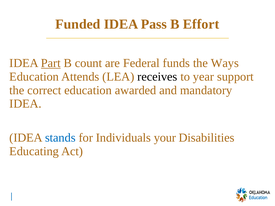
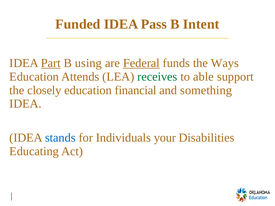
Effort: Effort -> Intent (201, 24)
count: count -> using (88, 63)
Federal underline: none -> present (141, 63)
receives colour: black -> green (157, 77)
year: year -> able (203, 77)
correct: correct -> closely (44, 90)
awarded: awarded -> financial (136, 90)
mandatory: mandatory -> something (206, 90)
